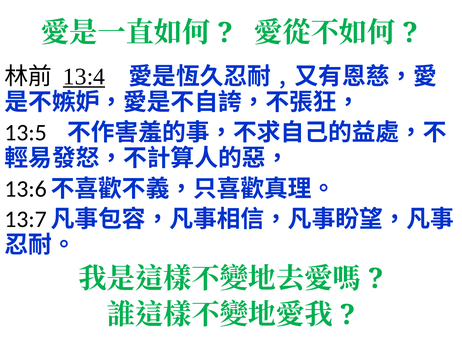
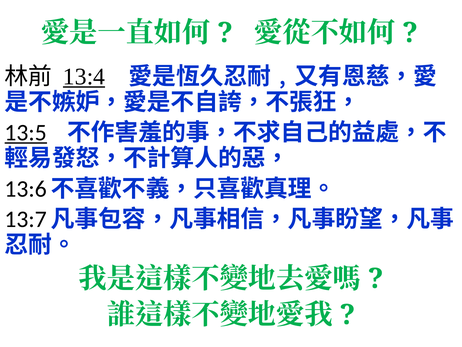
13:5 underline: none -> present (26, 133)
